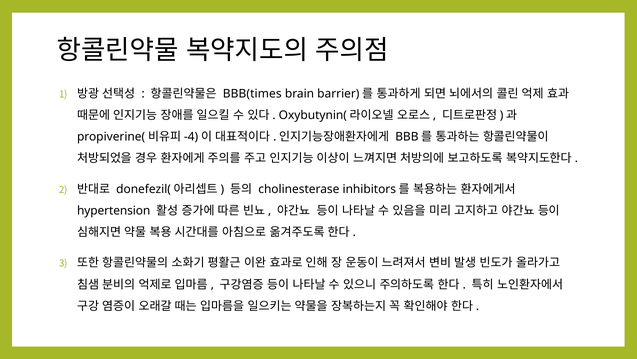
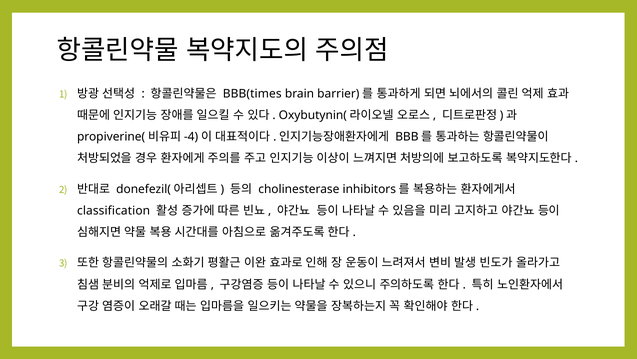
hypertension: hypertension -> classification (114, 210)
